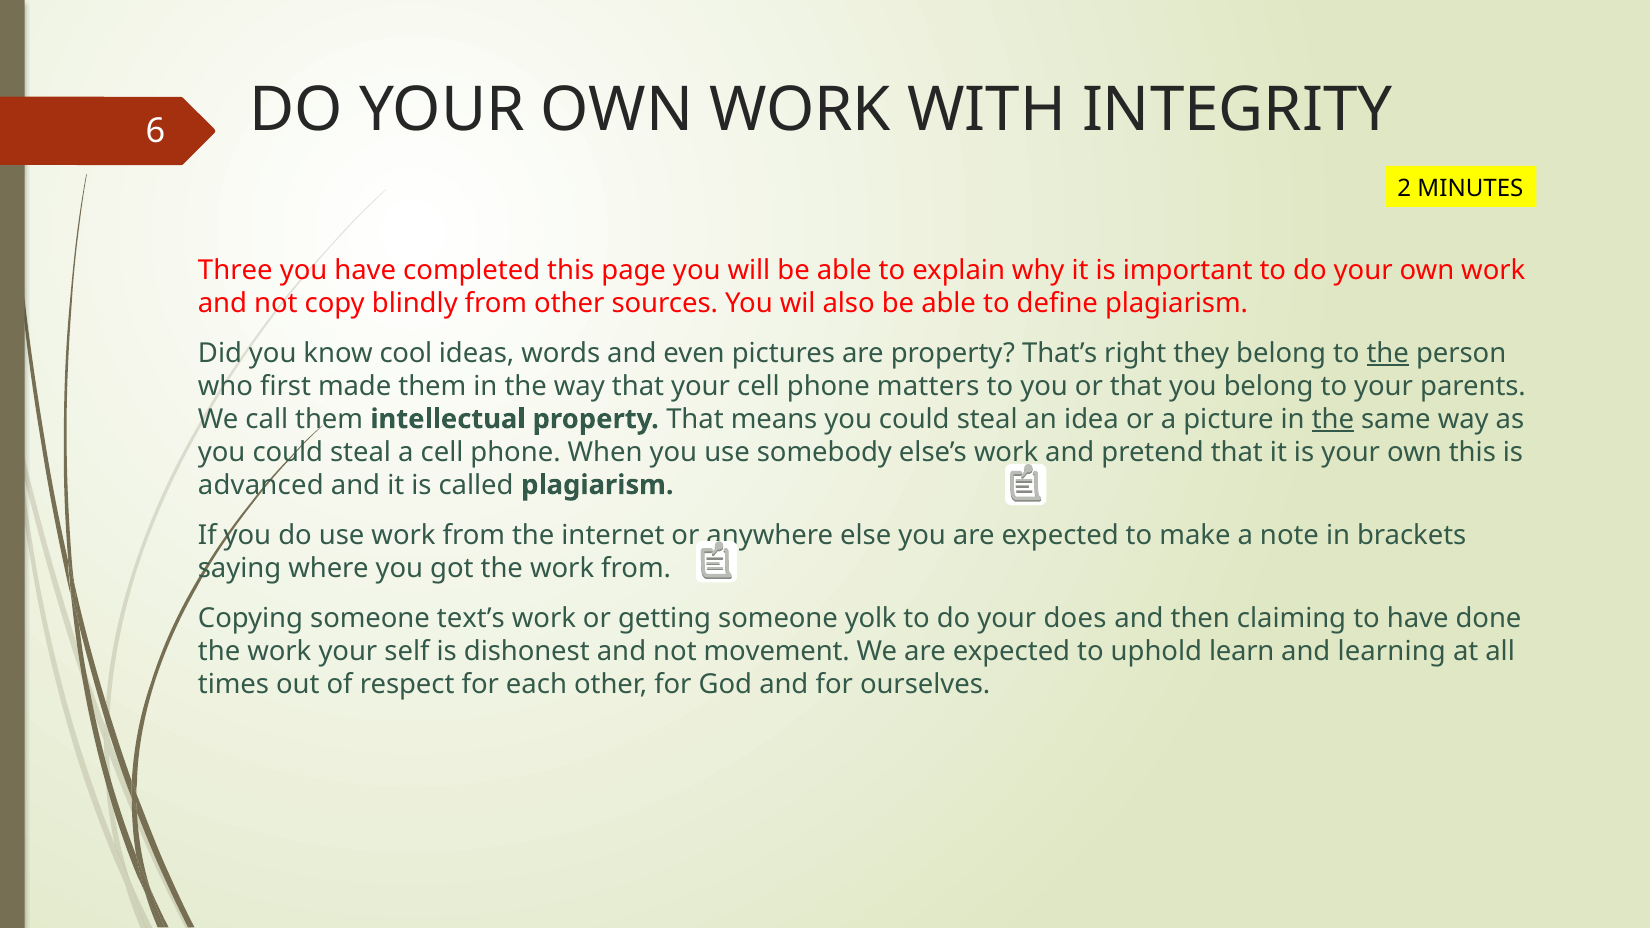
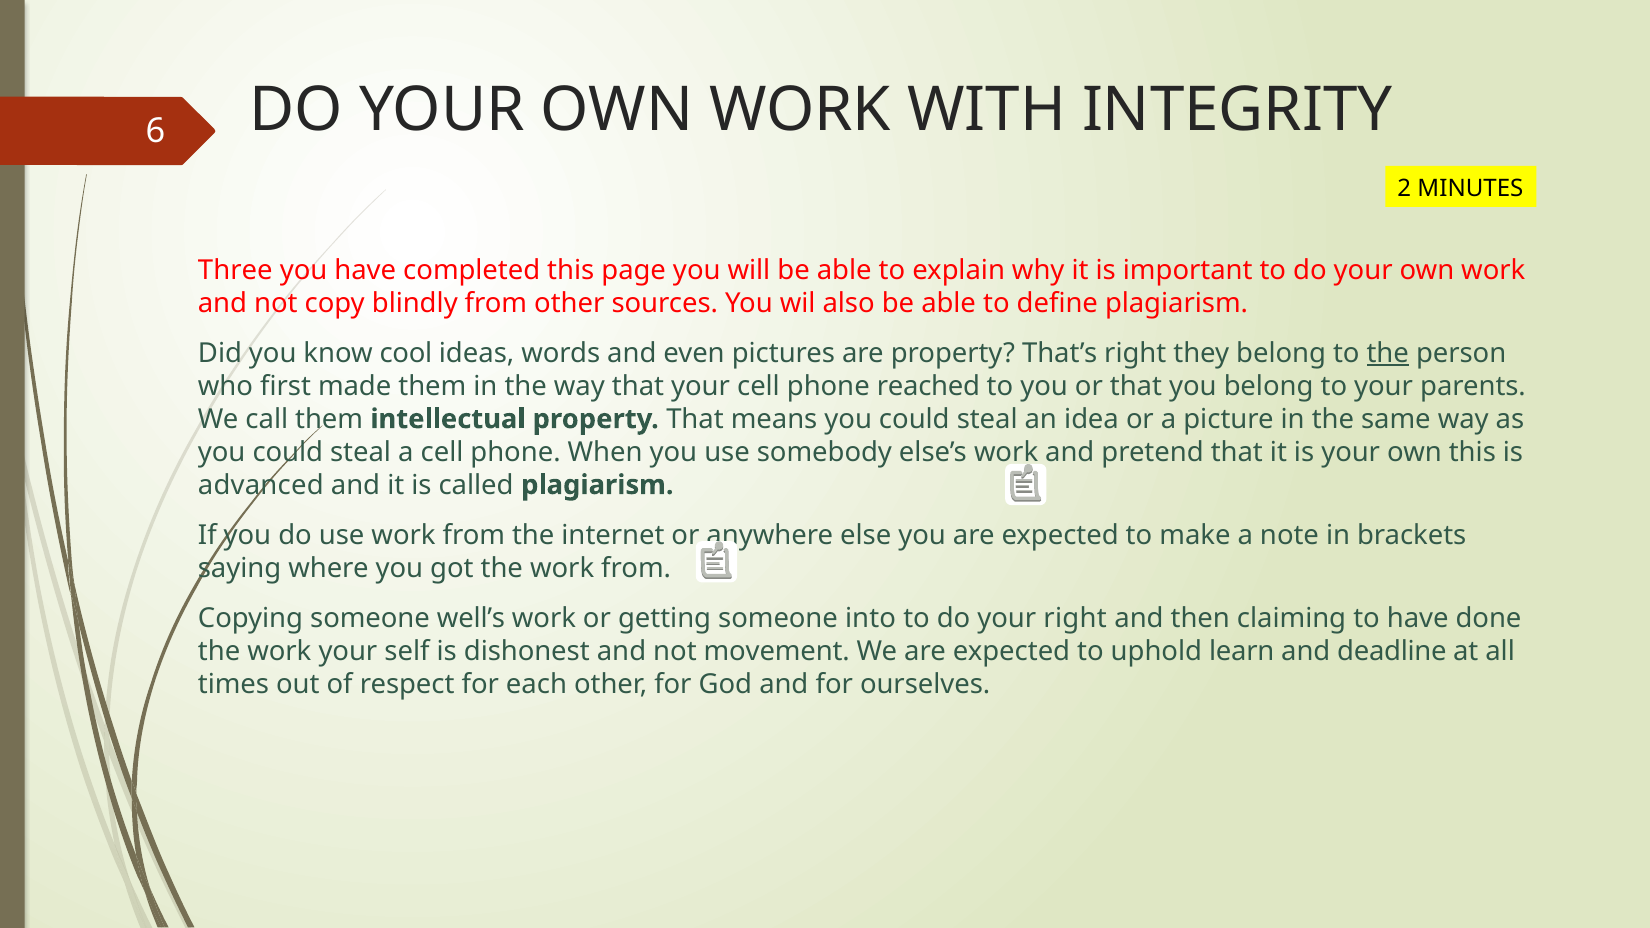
matters: matters -> reached (928, 386)
the underline: present -> none (1333, 419)
text’s: text’s -> well’s (471, 618)
yolk: yolk -> into (871, 618)
your does: does -> right (1075, 618)
learning: learning -> deadline (1392, 651)
